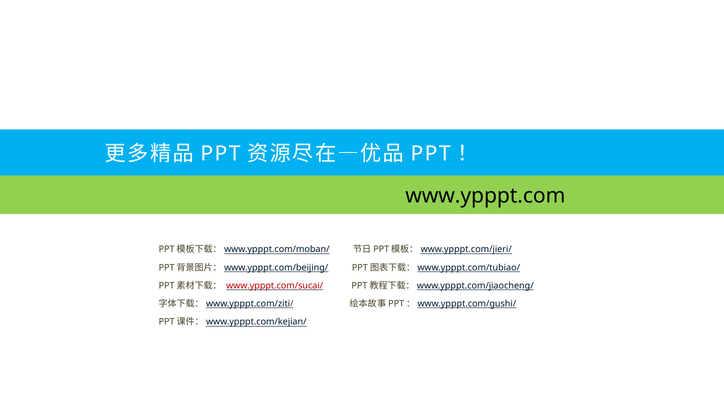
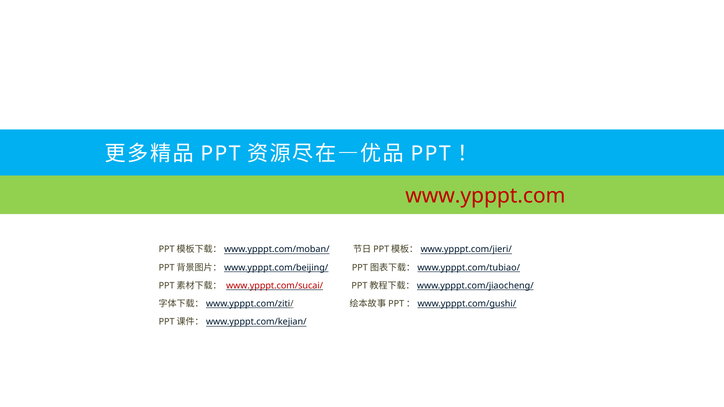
www.ypppt.com colour: black -> red (485, 196)
